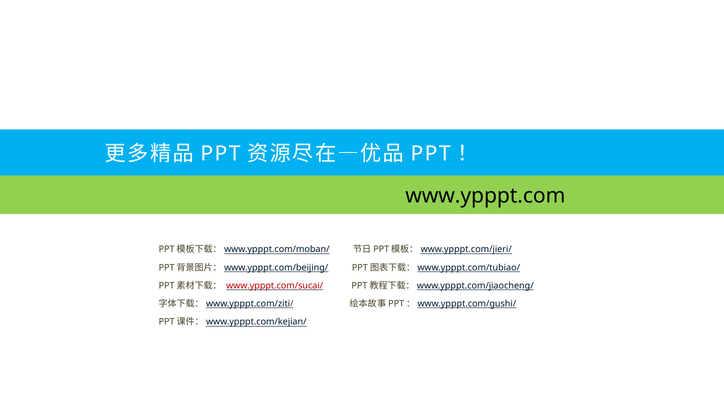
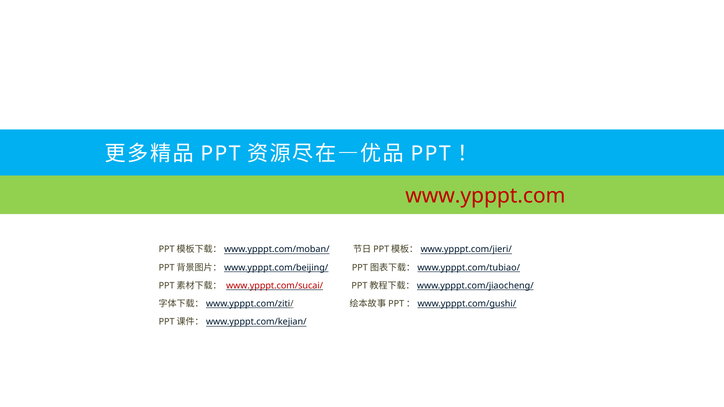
www.ypppt.com colour: black -> red (485, 196)
